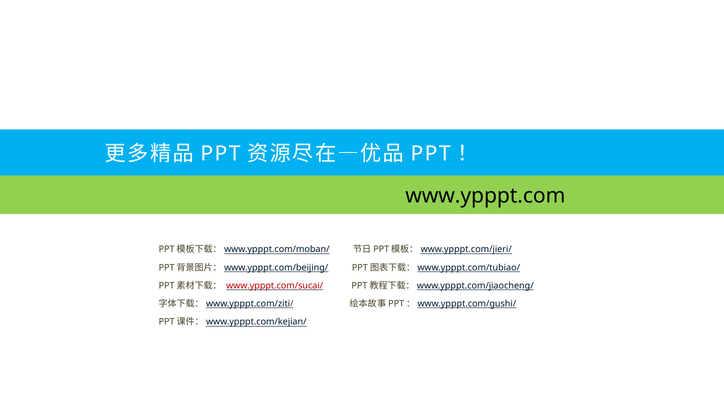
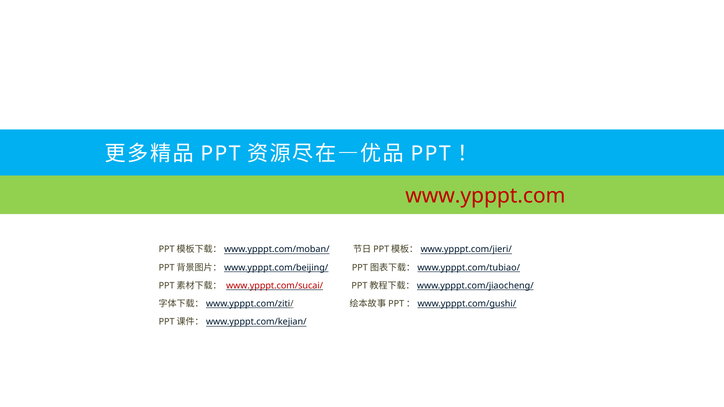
www.ypppt.com colour: black -> red (485, 196)
